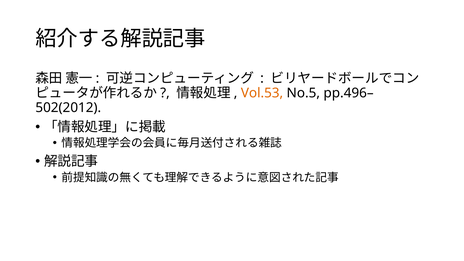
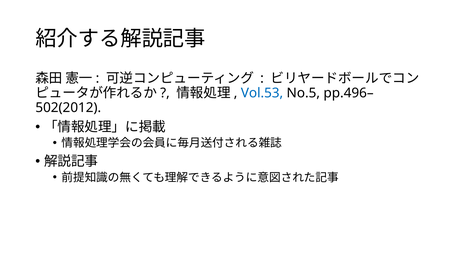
Vol.53 colour: orange -> blue (262, 93)
